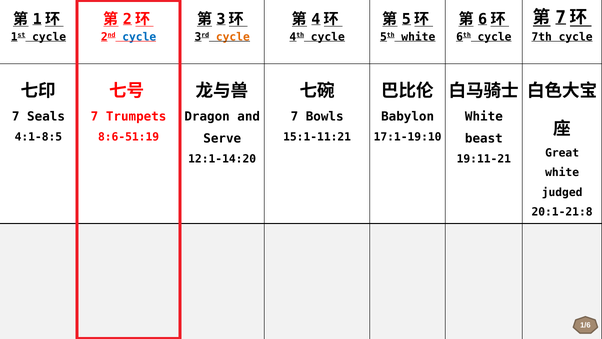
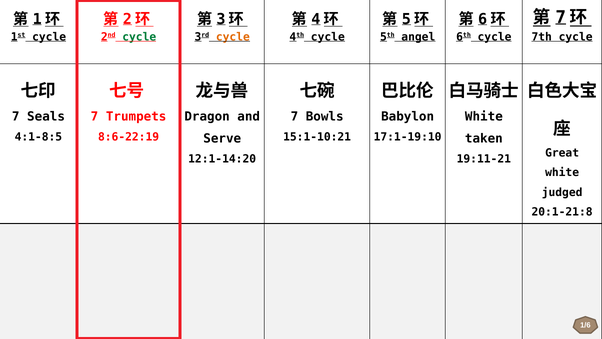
cycle colour: blue -> green (139, 37)
5th white: white -> angel (418, 37)
8:6-51:19: 8:6-51:19 -> 8:6-22:19 (129, 137)
15:1-11:21: 15:1-11:21 -> 15:1-10:21 (317, 137)
beast: beast -> taken (484, 138)
